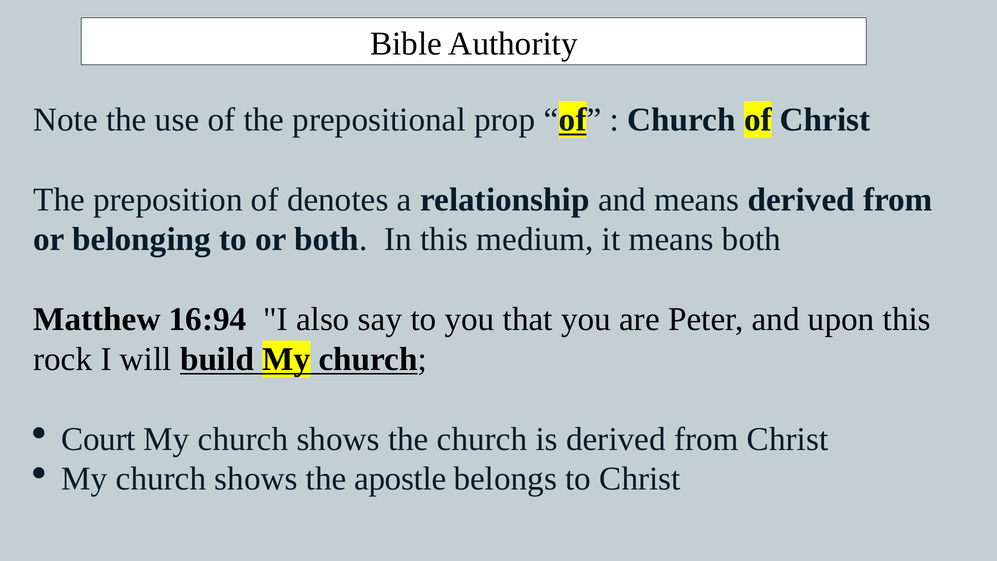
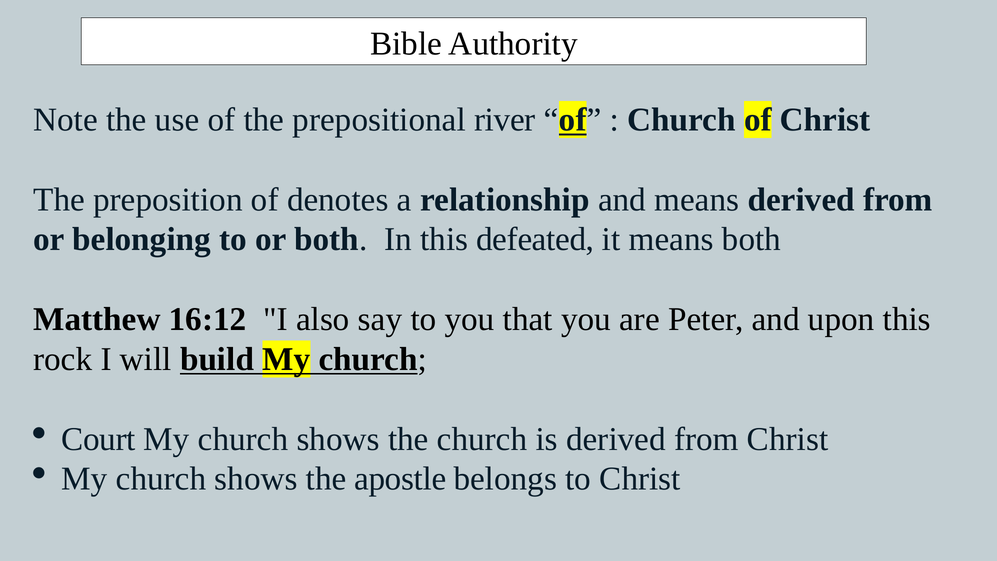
prop: prop -> river (505, 120)
medium: medium -> defeated (535, 239)
16:94: 16:94 -> 16:12 (208, 319)
